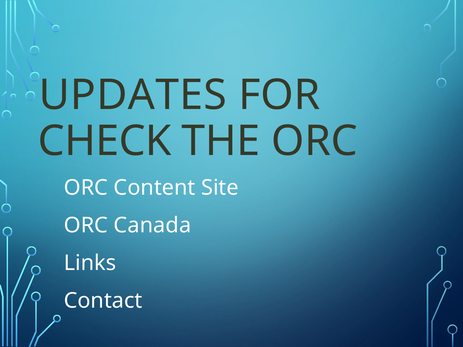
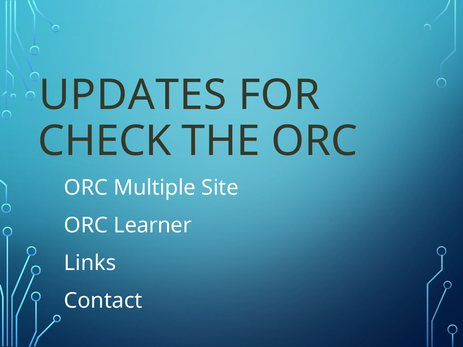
Content: Content -> Multiple (155, 188)
Canada: Canada -> Learner (153, 226)
